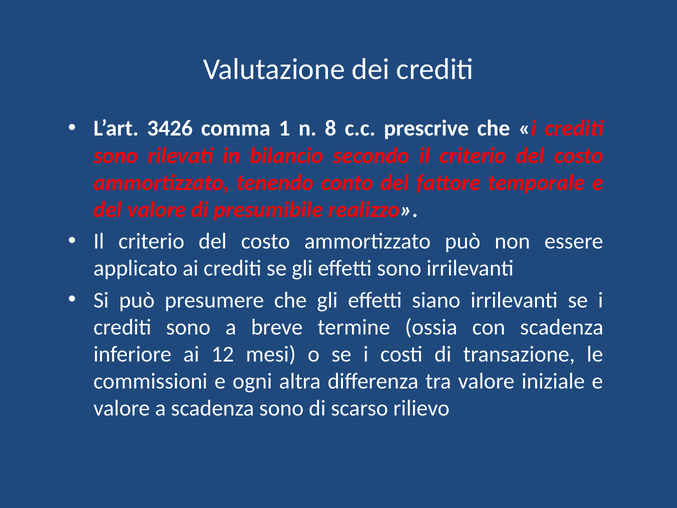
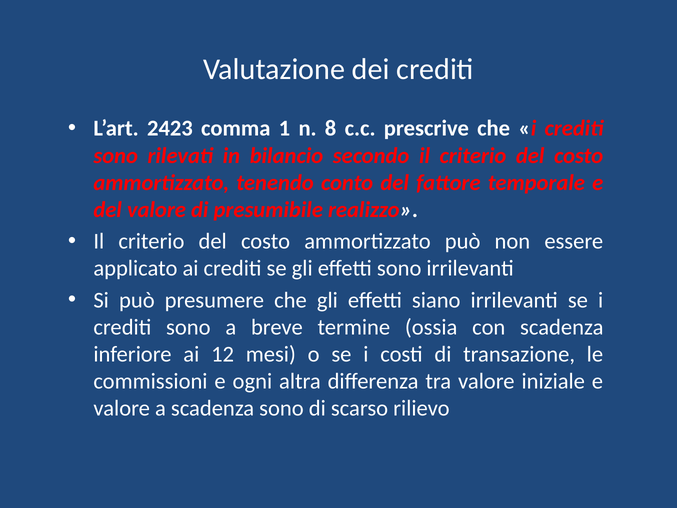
3426: 3426 -> 2423 (170, 128)
